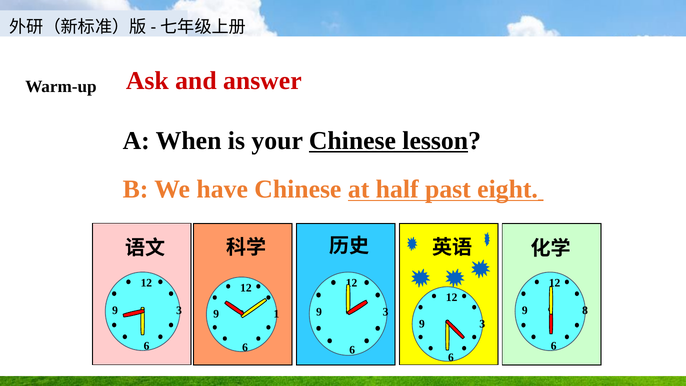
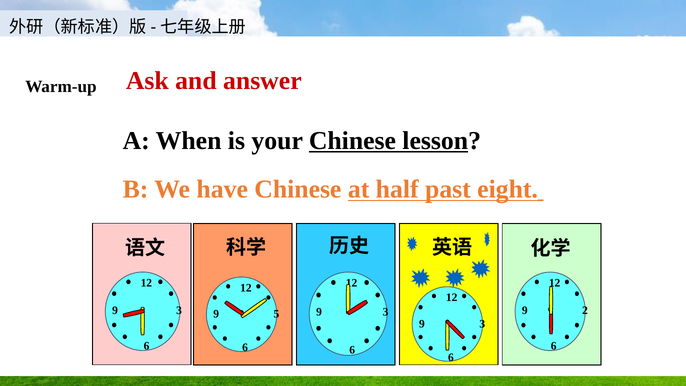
8: 8 -> 2 (585, 311)
1: 1 -> 5 (276, 314)
